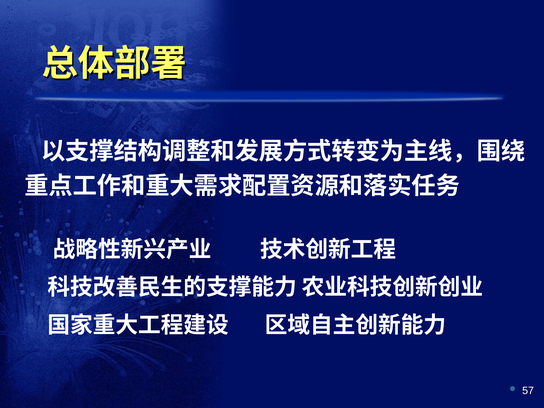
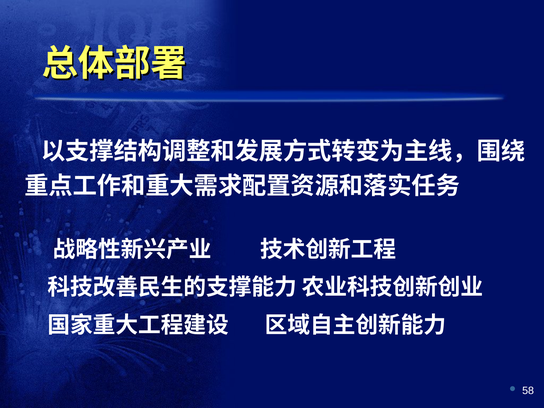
57: 57 -> 58 (528, 391)
